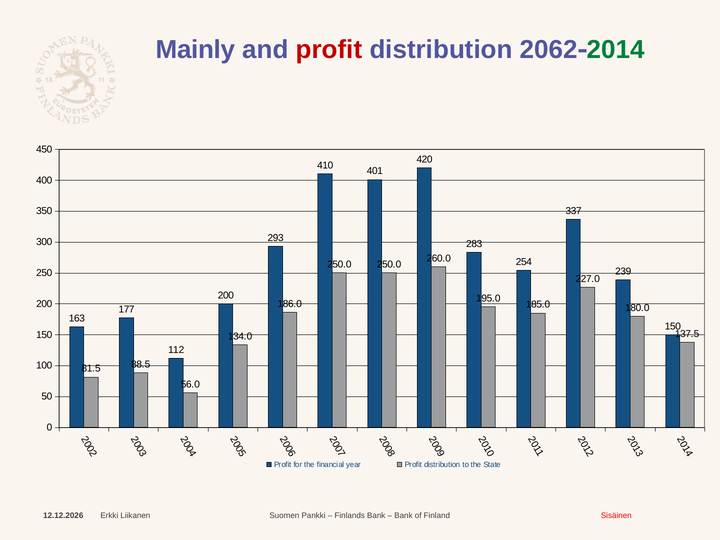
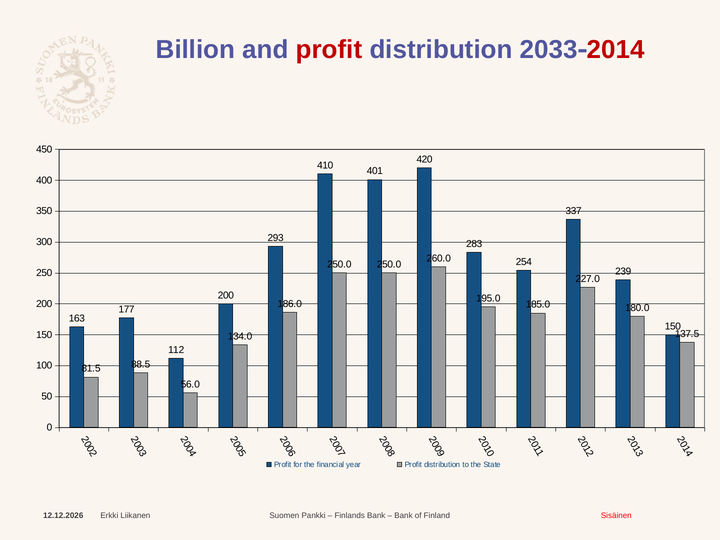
Mainly: Mainly -> Billion (195, 50)
2062: 2062 -> 2033 (549, 50)
2014 colour: green -> red (616, 50)
